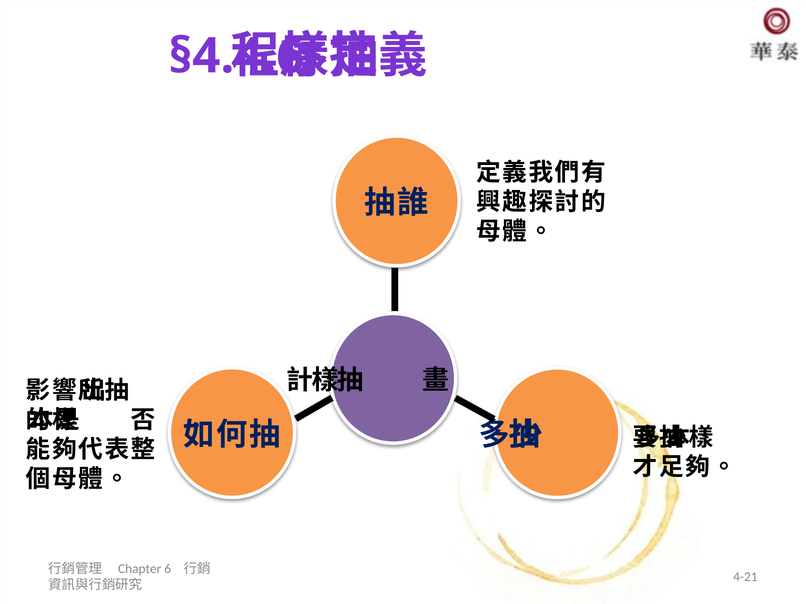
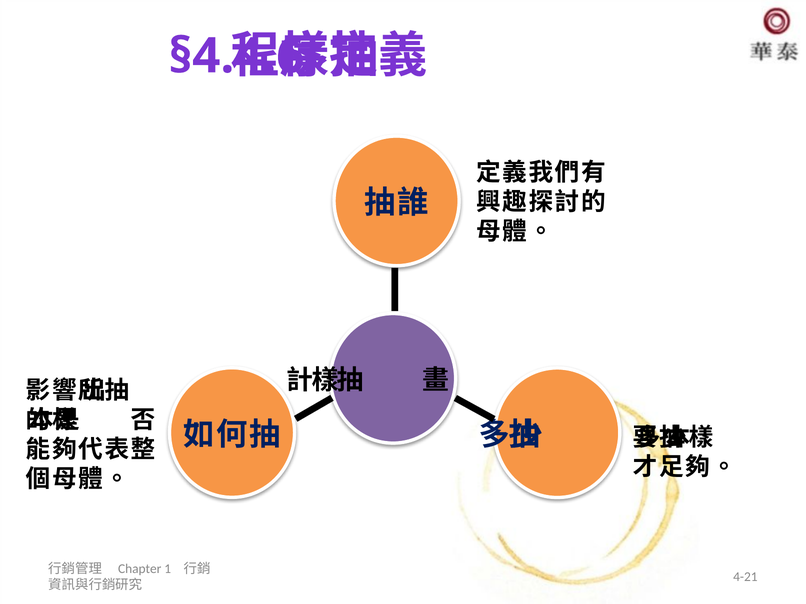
6: 6 -> 1 (168, 569)
